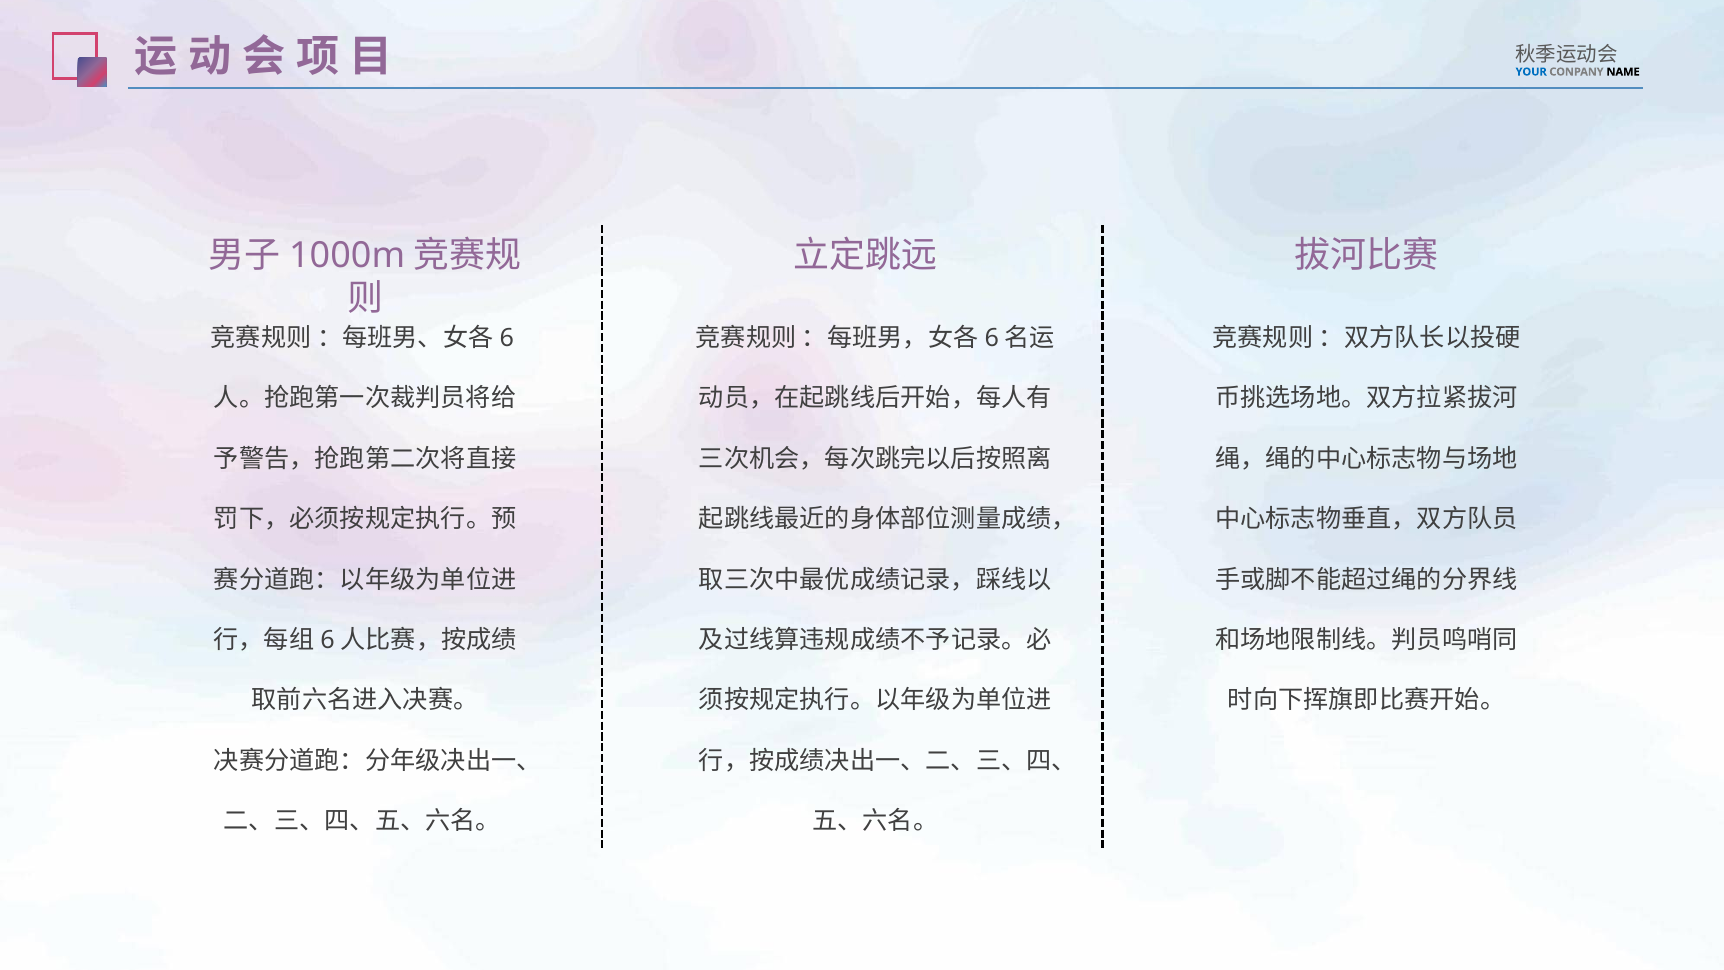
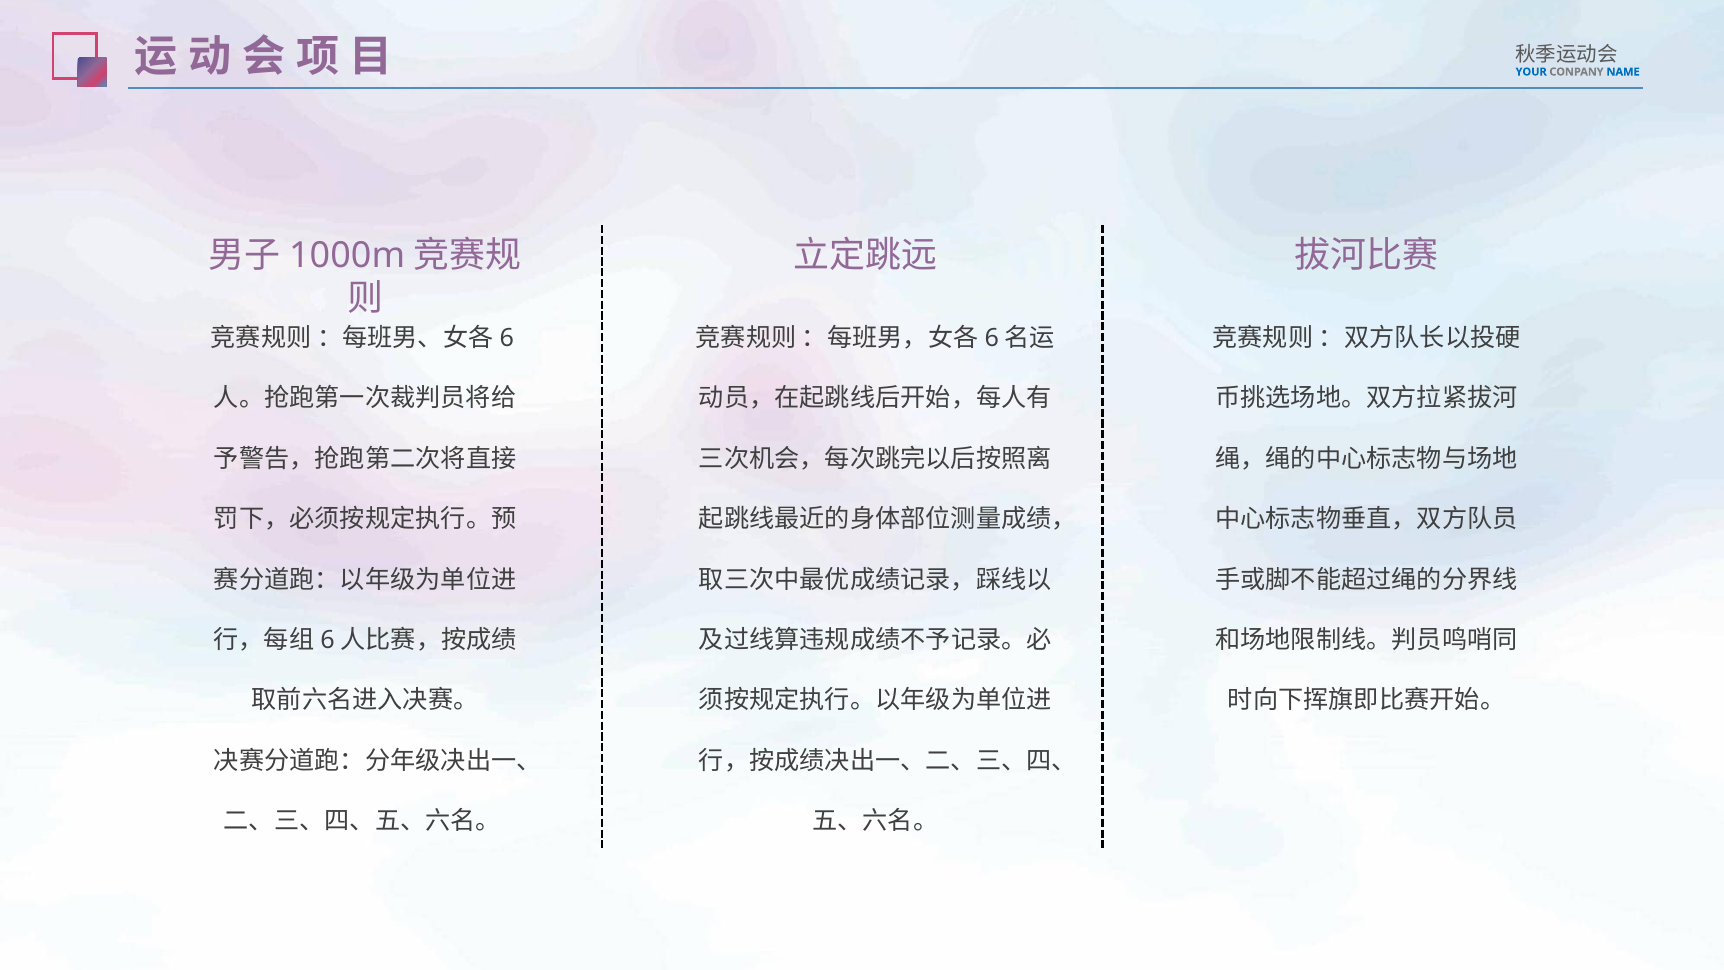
NAME colour: black -> blue (1623, 72)
